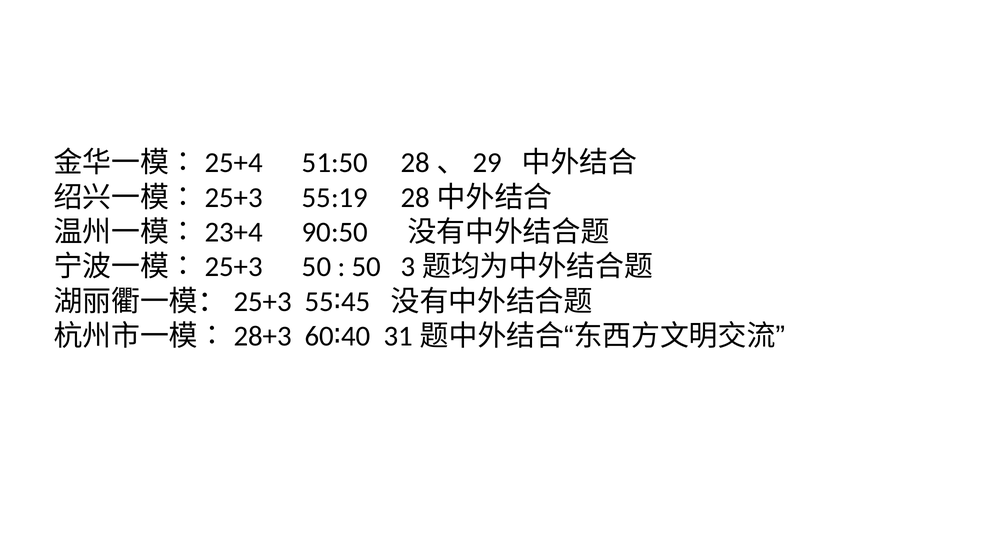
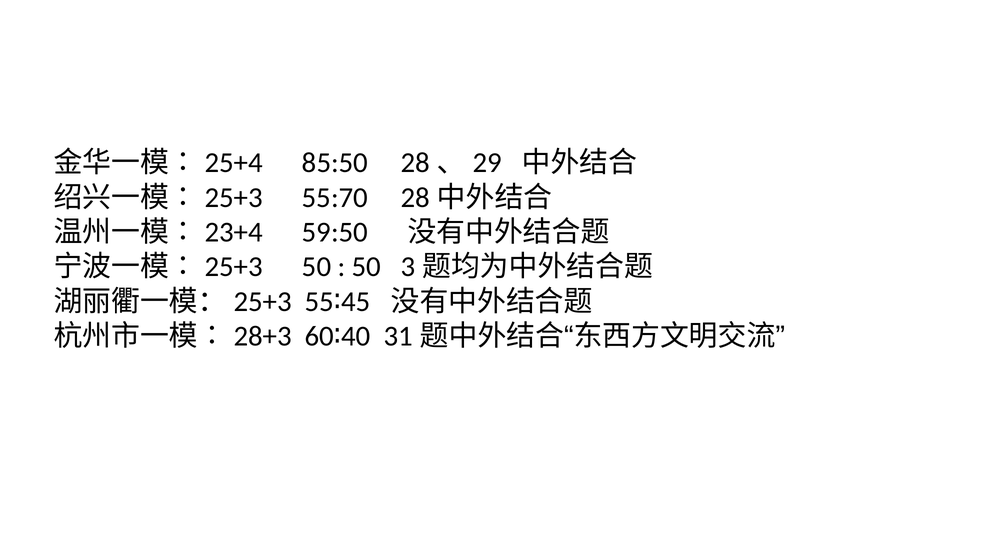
51:50: 51:50 -> 85:50 (335, 163)
55:19: 55:19 -> 55:70 (335, 197)
90:50: 90:50 -> 59:50 (335, 232)
